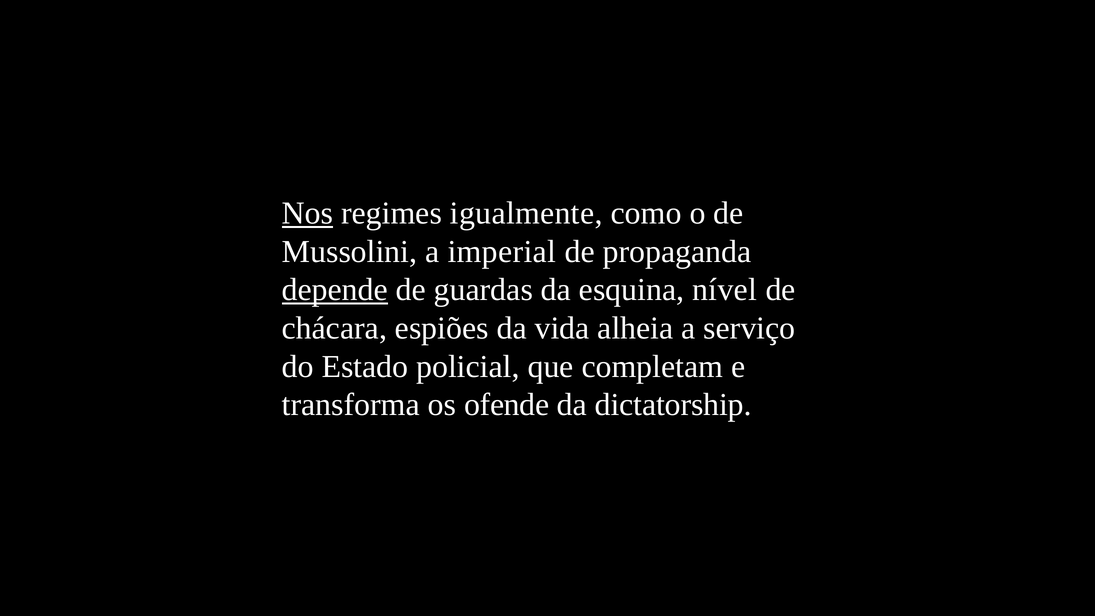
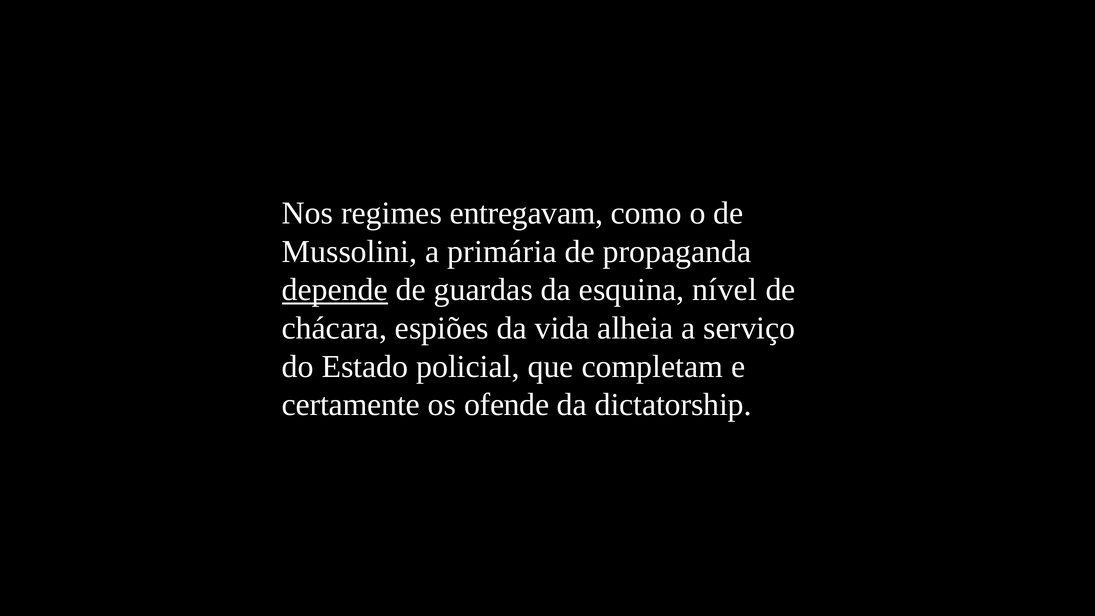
Nos underline: present -> none (308, 213)
igualmente: igualmente -> entregavam (527, 213)
imperial: imperial -> primária (502, 251)
transforma: transforma -> certamente (351, 405)
